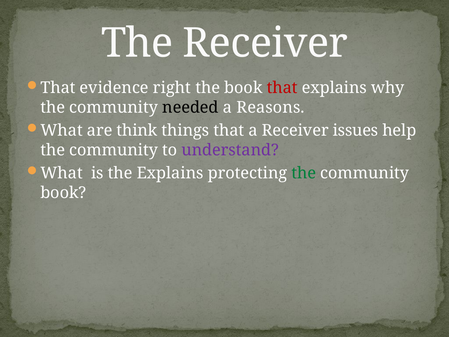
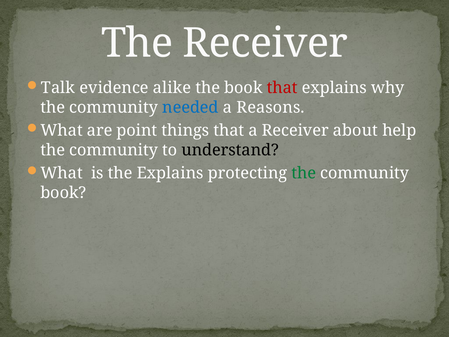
That: That -> Talk (58, 88)
right: right -> alike (172, 88)
needed colour: black -> blue (190, 107)
think: think -> point (137, 131)
issues: issues -> about (355, 131)
understand colour: purple -> black (230, 150)
